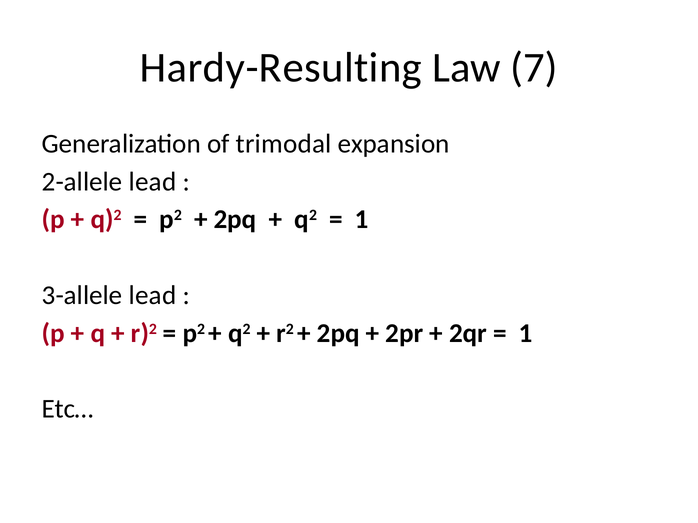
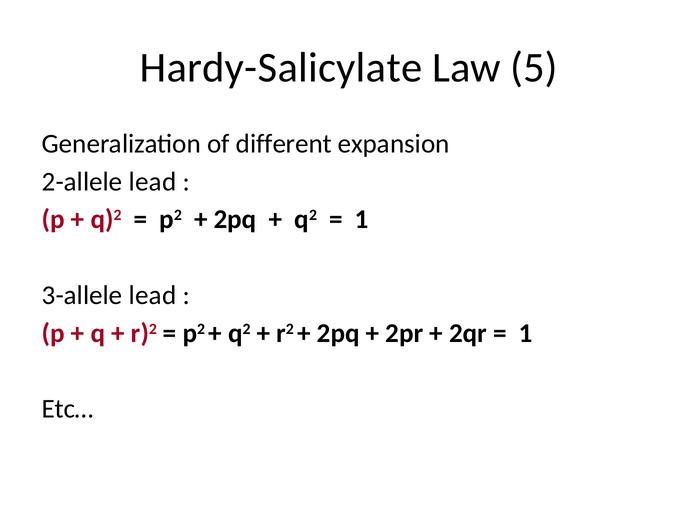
Hardy-Resulting: Hardy-Resulting -> Hardy-Salicylate (281, 68)
7: 7 -> 5 (534, 68)
trimodal: trimodal -> different (284, 144)
